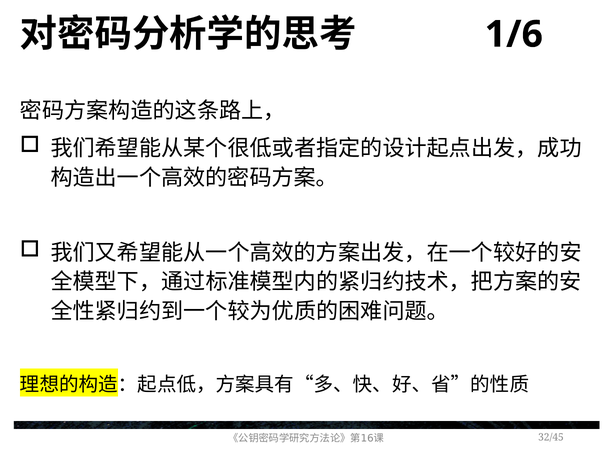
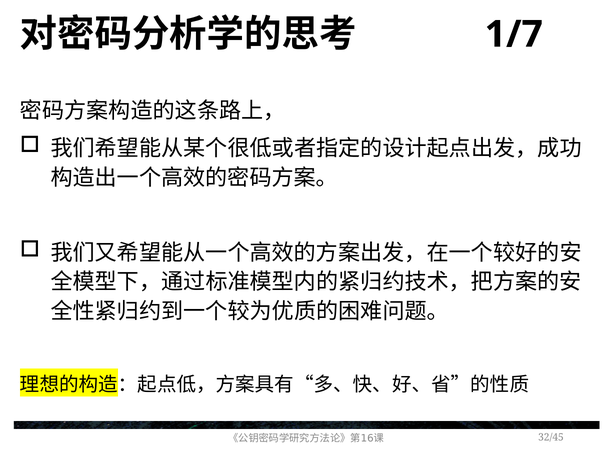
1/6: 1/6 -> 1/7 (514, 34)
